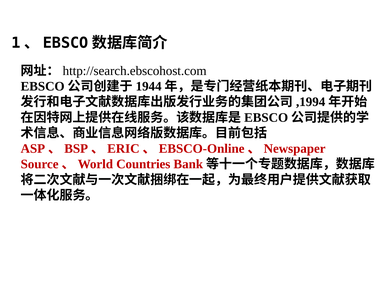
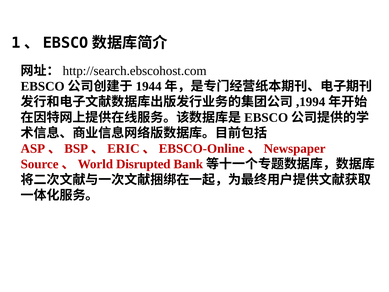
Countries: Countries -> Disrupted (143, 164)
